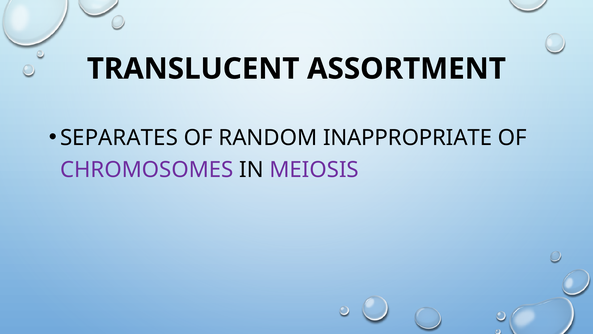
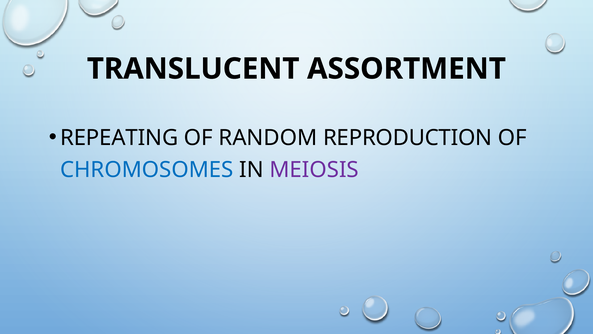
SEPARATES: SEPARATES -> REPEATING (119, 138)
INAPPROPRIATE: INAPPROPRIATE -> REPRODUCTION (408, 138)
CHROMOSOMES colour: purple -> blue (147, 170)
